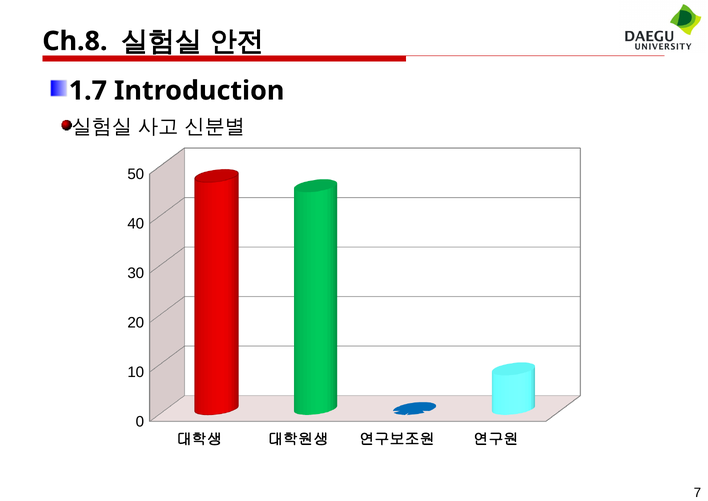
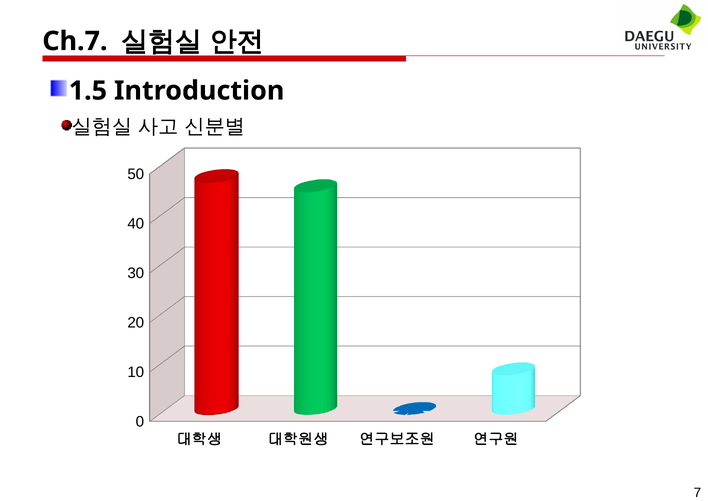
Ch.8: Ch.8 -> Ch.7 (75, 41)
1.7: 1.7 -> 1.5 (88, 91)
